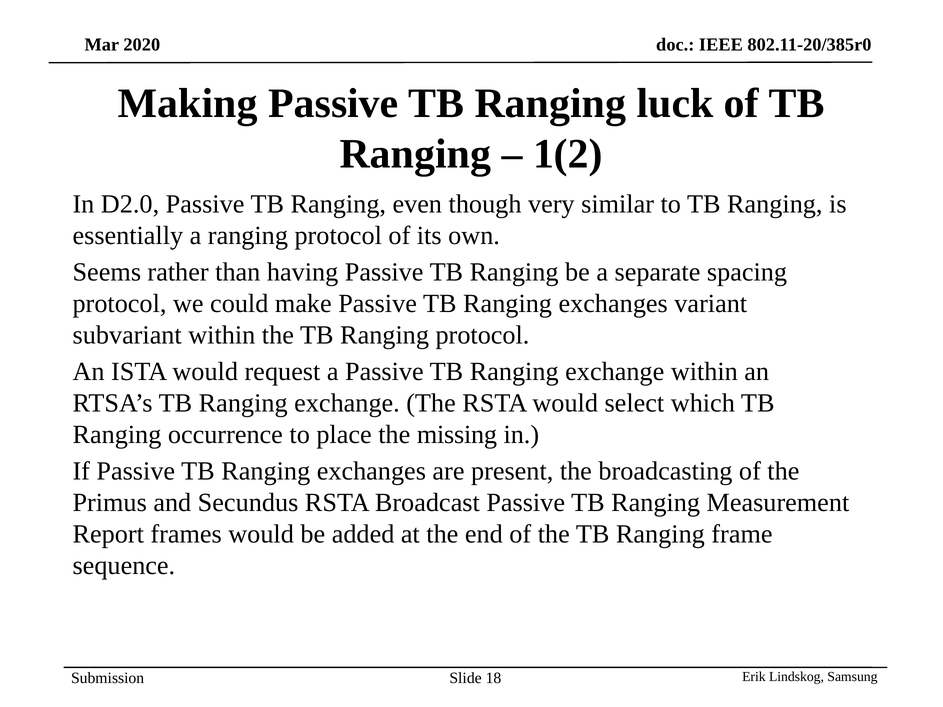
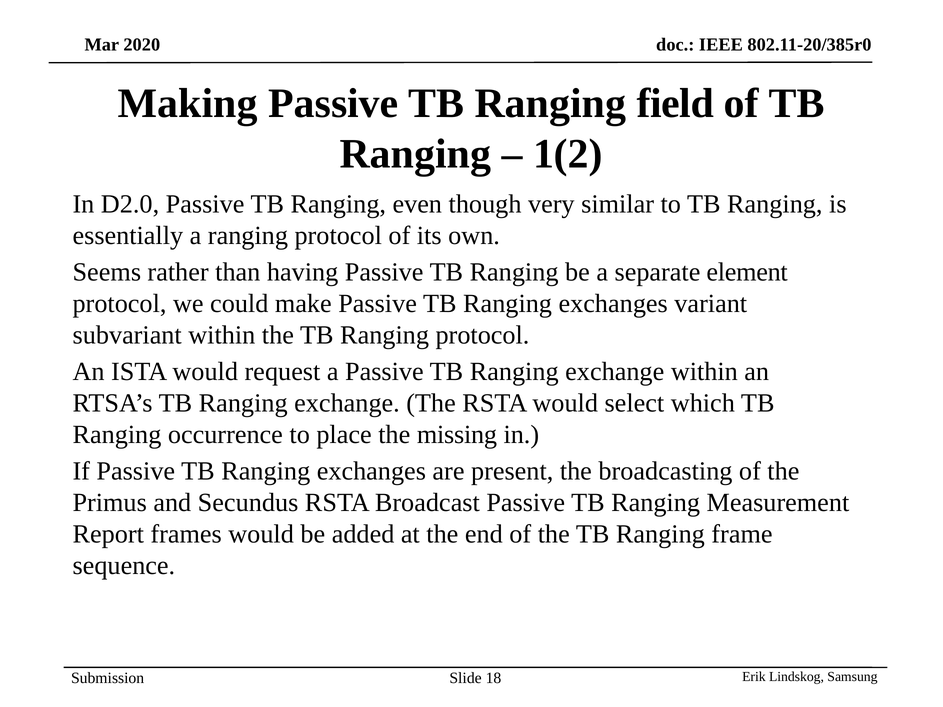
luck: luck -> field (675, 103)
spacing: spacing -> element (747, 272)
